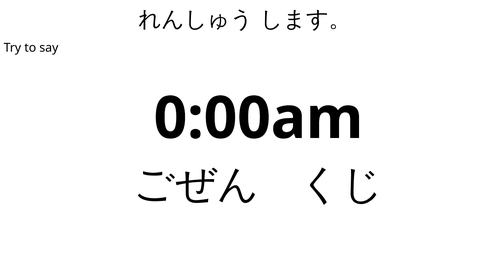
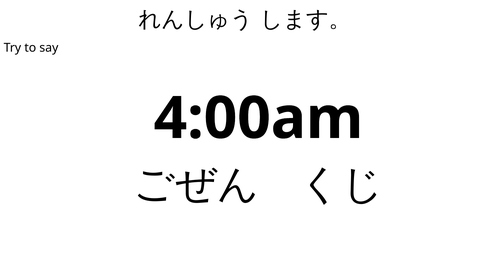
0:00am: 0:00am -> 4:00am (258, 118)
